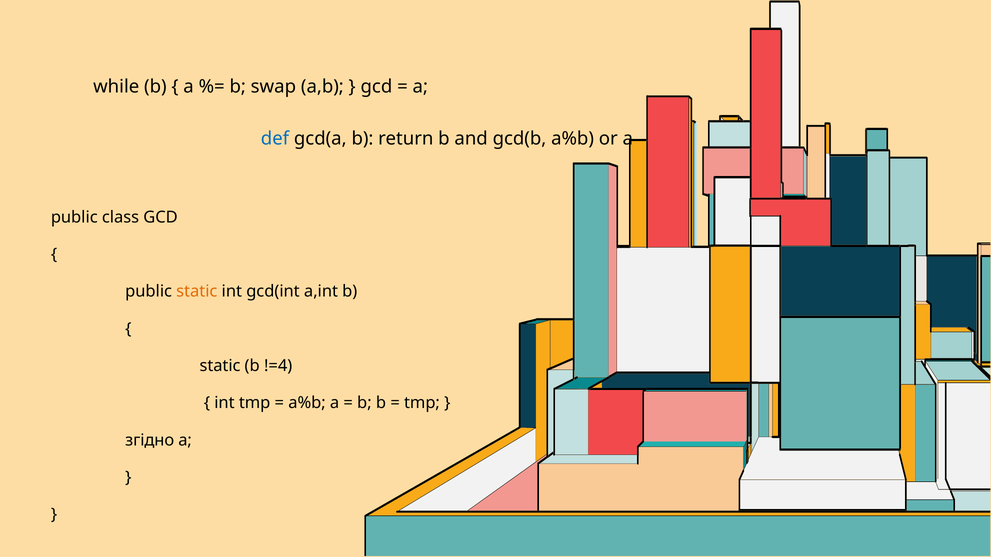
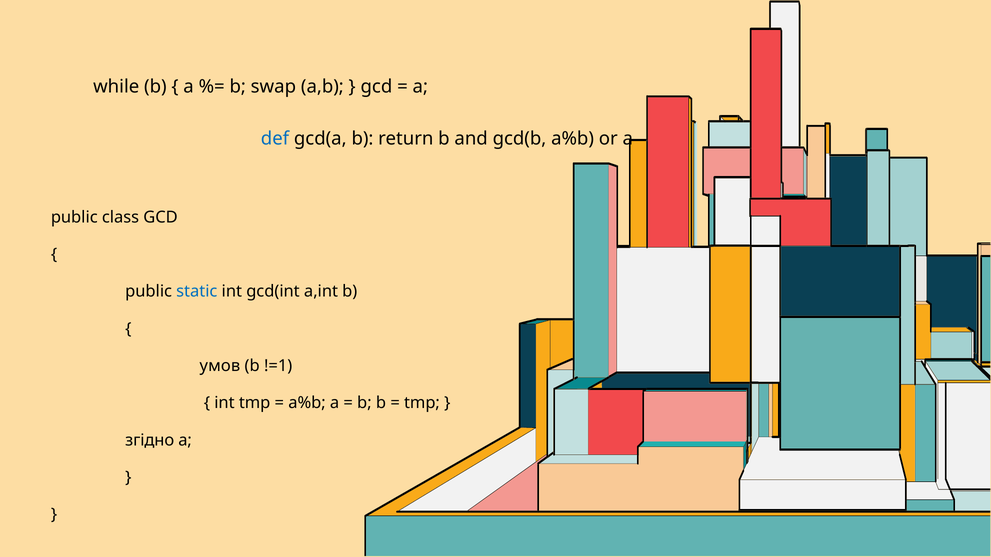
static colour: orange -> blue (197, 292)
static: static -> умов (220, 366)
!=4: !=4 -> !=1 (278, 366)
